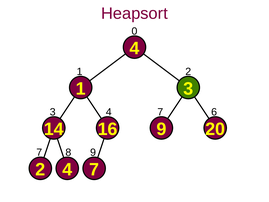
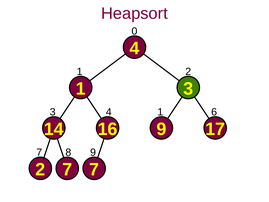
3 4 7: 7 -> 1 (160, 112)
20: 20 -> 17 (215, 129)
2 4: 4 -> 7 (67, 169)
